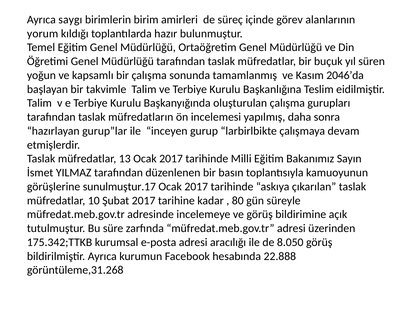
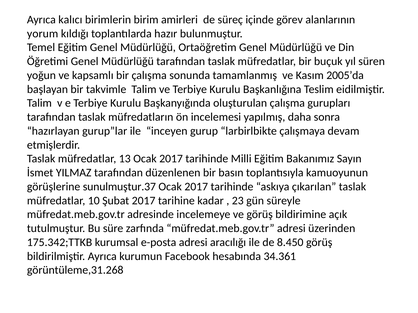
saygı: saygı -> kalıcı (70, 20)
2046’da: 2046’da -> 2005’da (345, 75)
sunulmuştur.17: sunulmuştur.17 -> sunulmuştur.37 (119, 187)
80: 80 -> 23 (238, 201)
8.050: 8.050 -> 8.450 (290, 243)
22.888: 22.888 -> 34.361 (280, 257)
